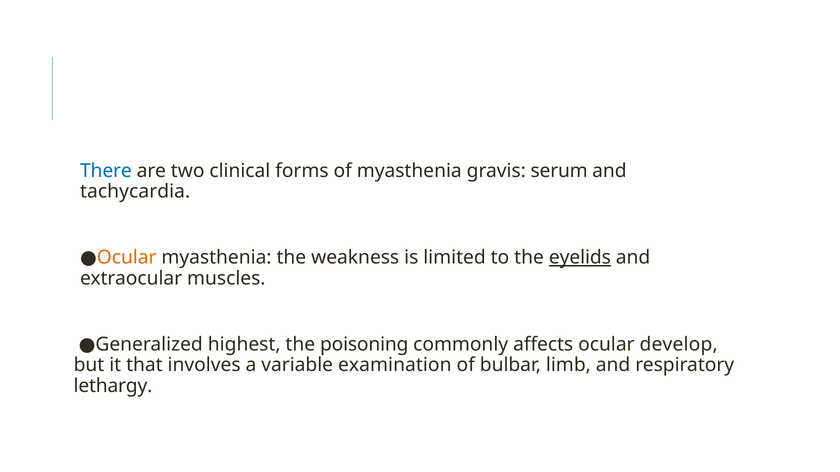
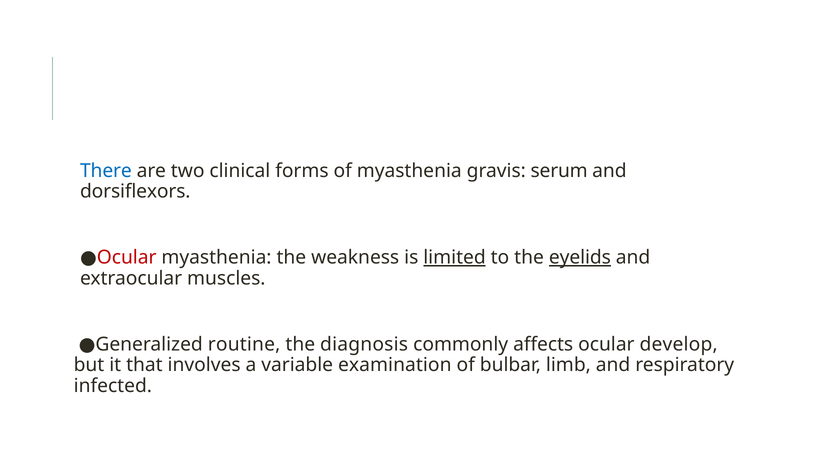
tachycardia: tachycardia -> dorsiflexors (135, 192)
Ocular colour: orange -> red (127, 258)
limited underline: none -> present (455, 258)
highest: highest -> routine (244, 345)
poisoning: poisoning -> diagnosis (364, 345)
lethargy: lethargy -> infected (113, 386)
